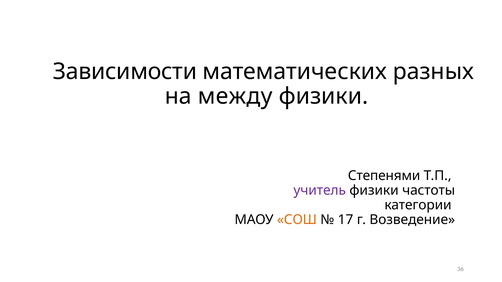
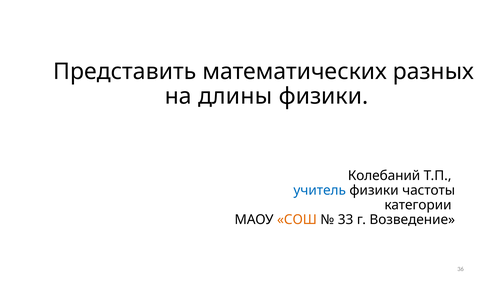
Зависимости: Зависимости -> Представить (125, 72)
между: между -> длины (235, 96)
Степенями: Степенями -> Колебаний (384, 176)
учитель colour: purple -> blue (320, 191)
17: 17 -> 33 (346, 220)
